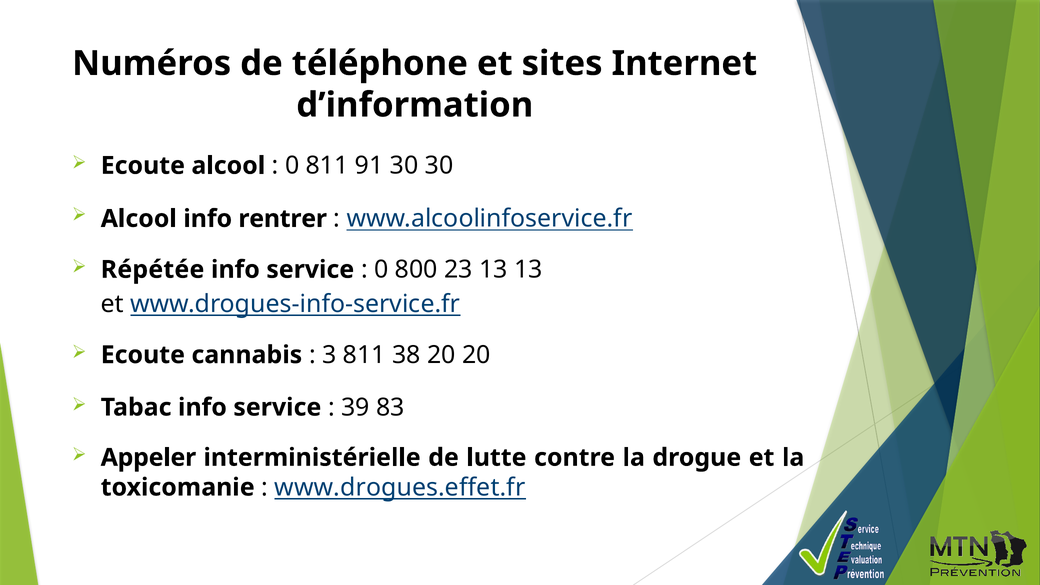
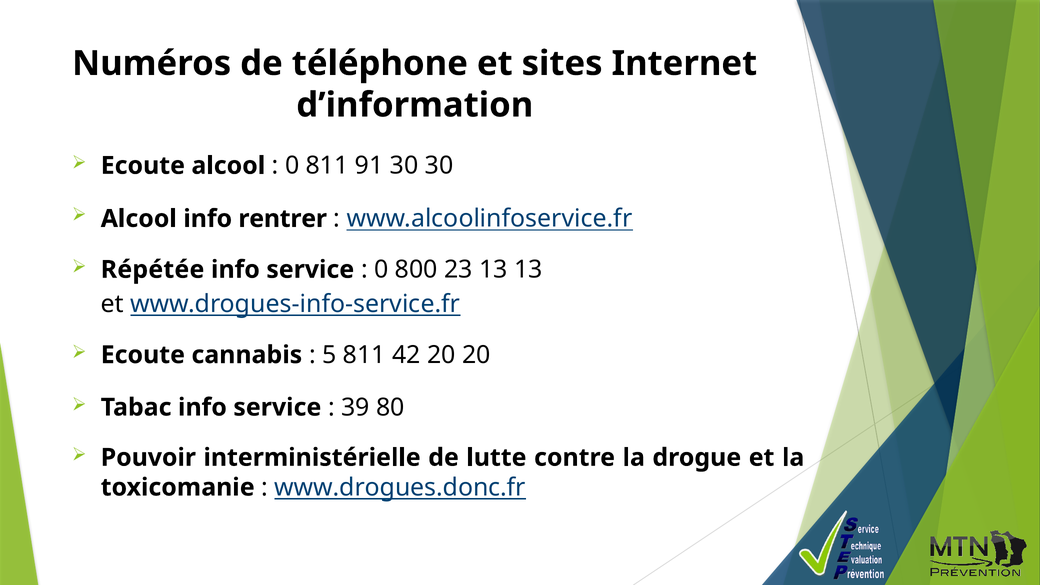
3: 3 -> 5 (329, 355)
38: 38 -> 42 (406, 355)
83: 83 -> 80 (390, 407)
Appeler: Appeler -> Pouvoir (148, 458)
www.drogues.effet.fr: www.drogues.effet.fr -> www.drogues.donc.fr (400, 487)
